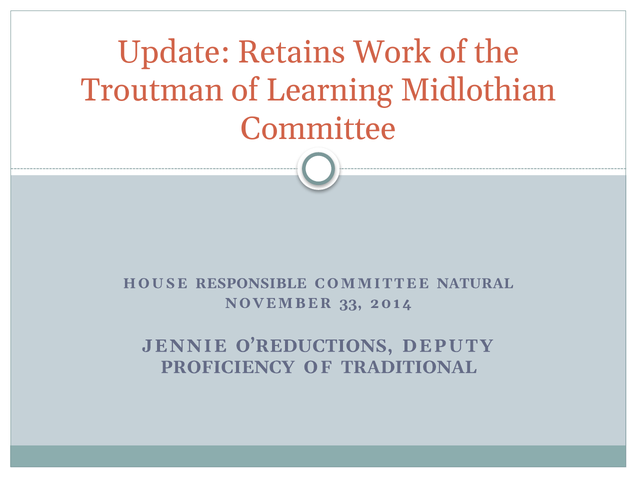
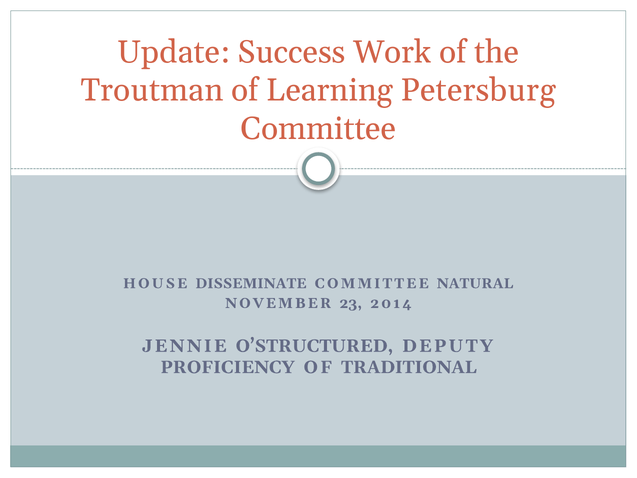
Retains: Retains -> Success (292, 52)
Midlothian: Midlothian -> Petersburg (478, 90)
RESPONSIBLE: RESPONSIBLE -> DISSEMINATE (251, 283)
33: 33 -> 23 (351, 303)
O’REDUCTIONS: O’REDUCTIONS -> O’STRUCTURED (314, 346)
